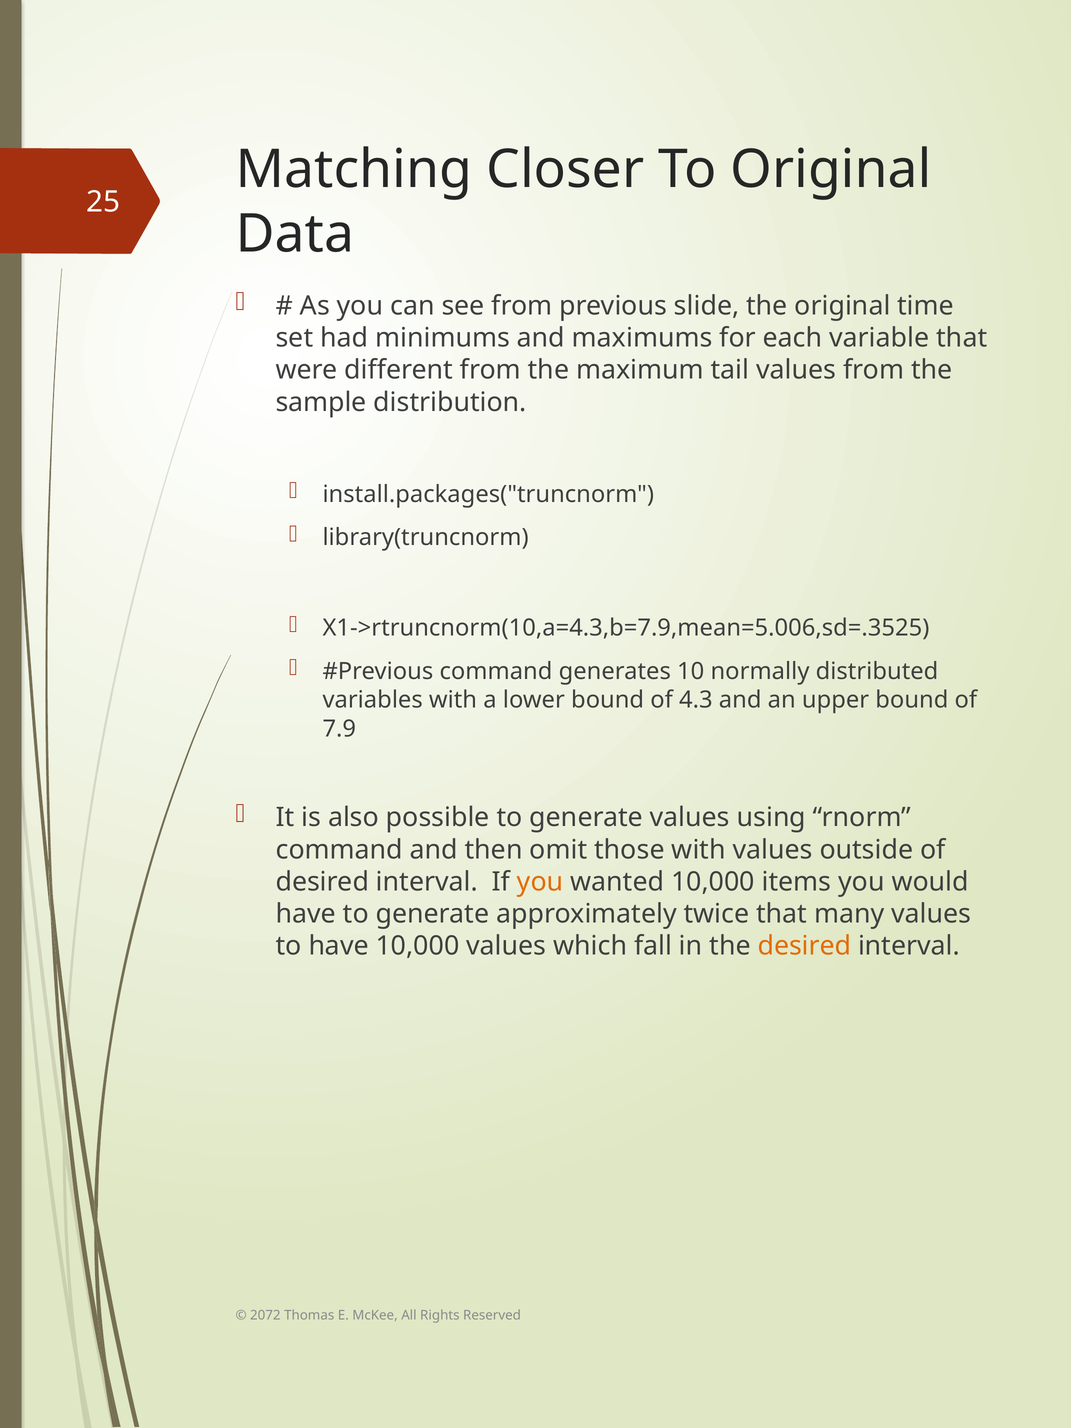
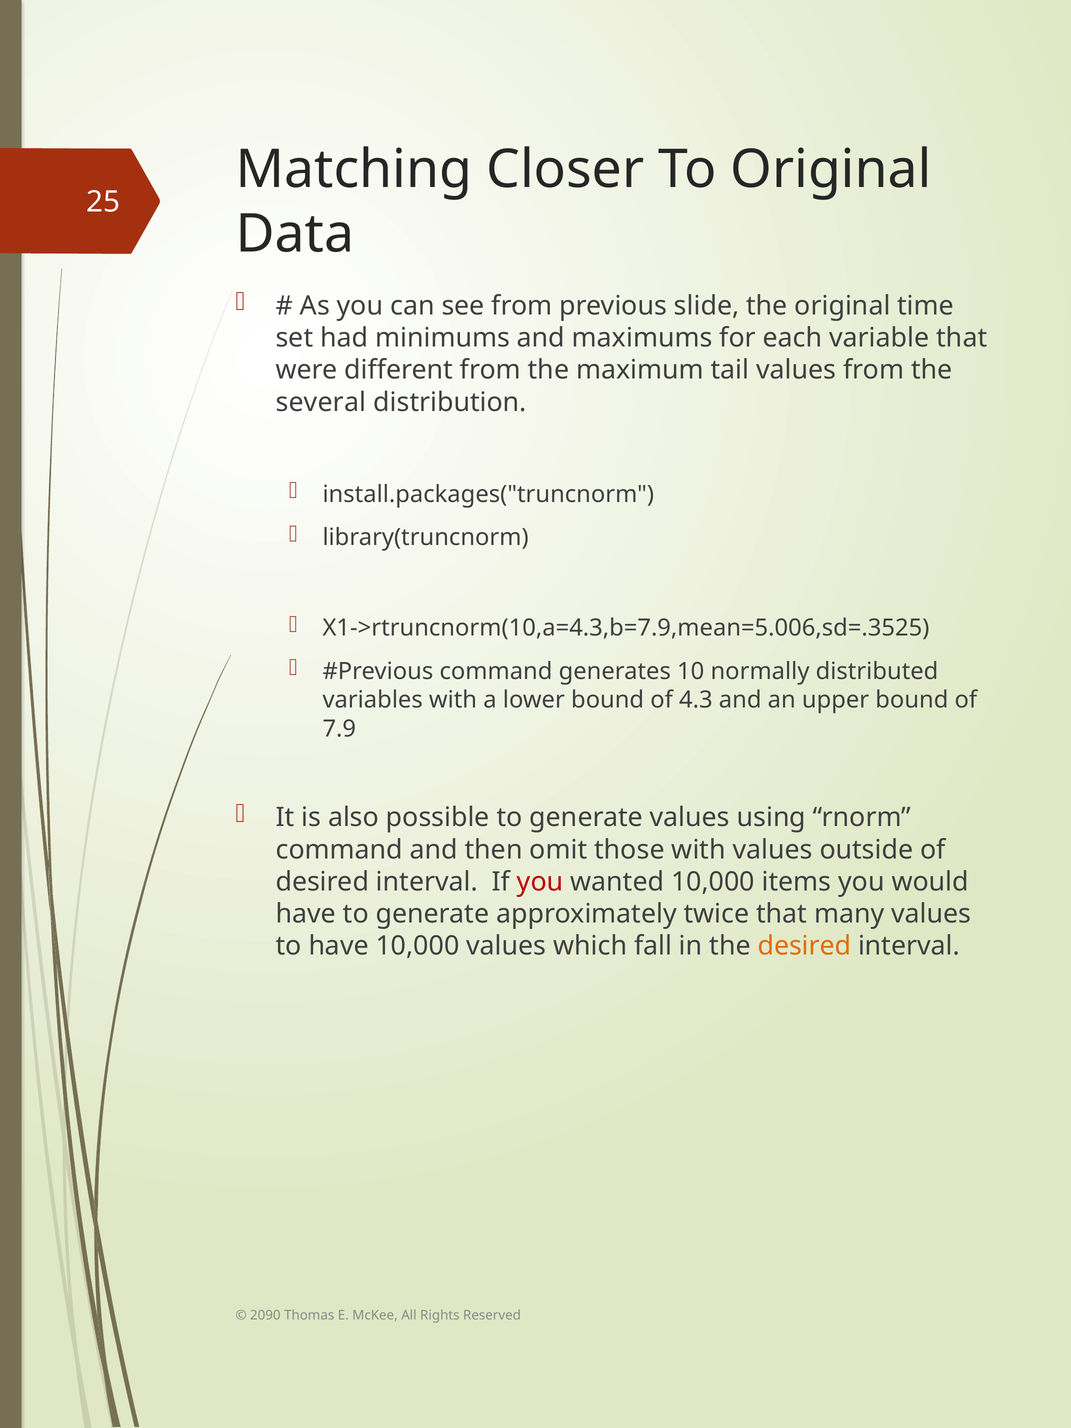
sample: sample -> several (321, 402)
you colour: orange -> red (540, 882)
2072: 2072 -> 2090 (265, 1315)
